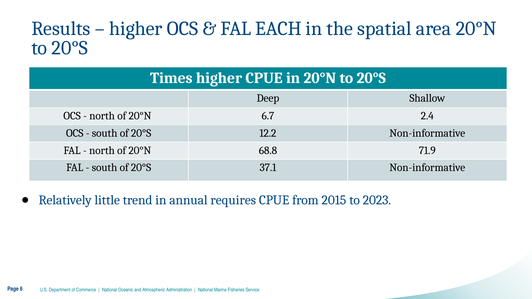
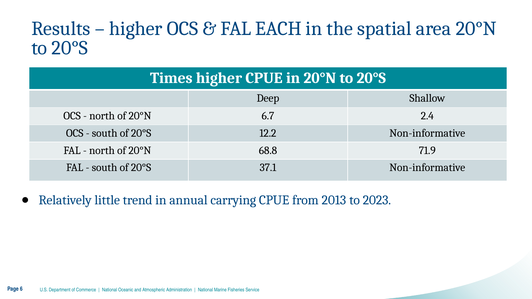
requires: requires -> carrying (233, 200)
2015: 2015 -> 2013 (334, 200)
